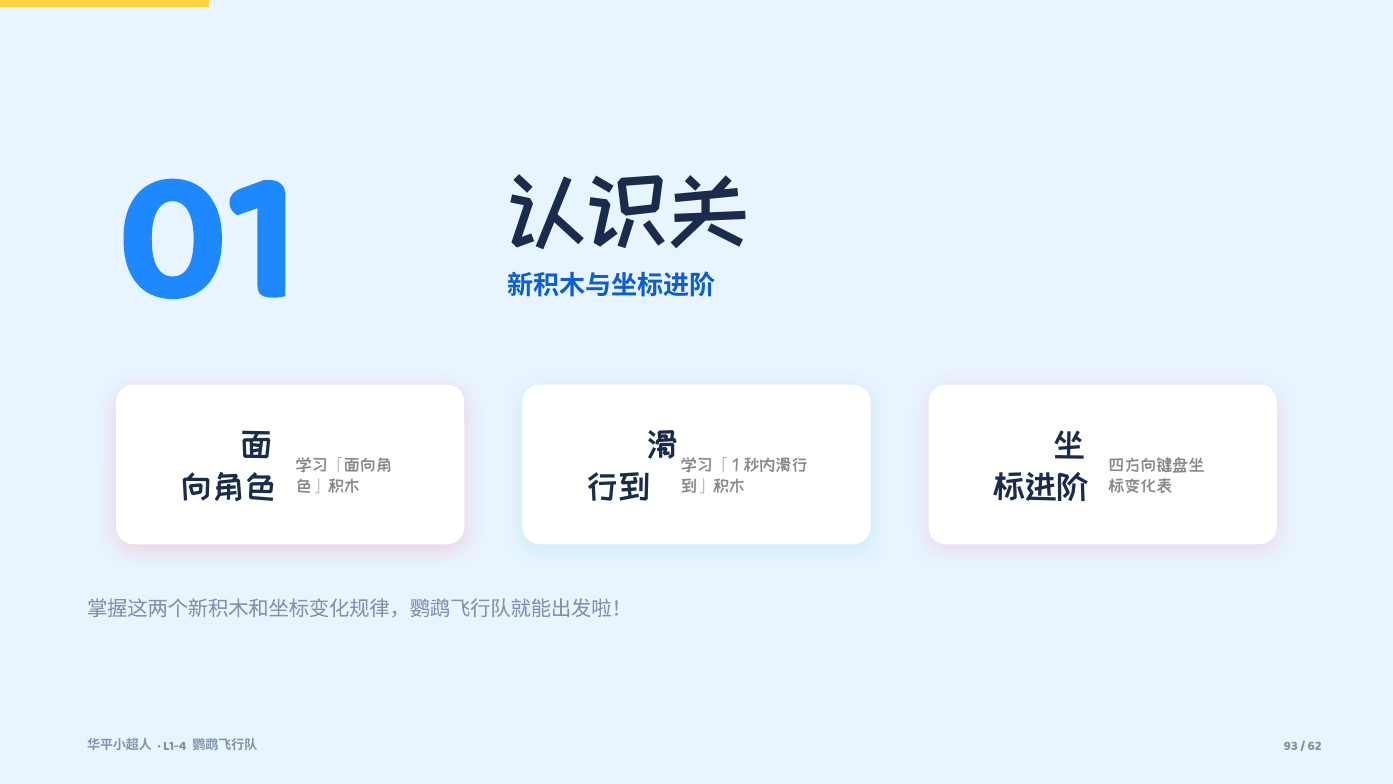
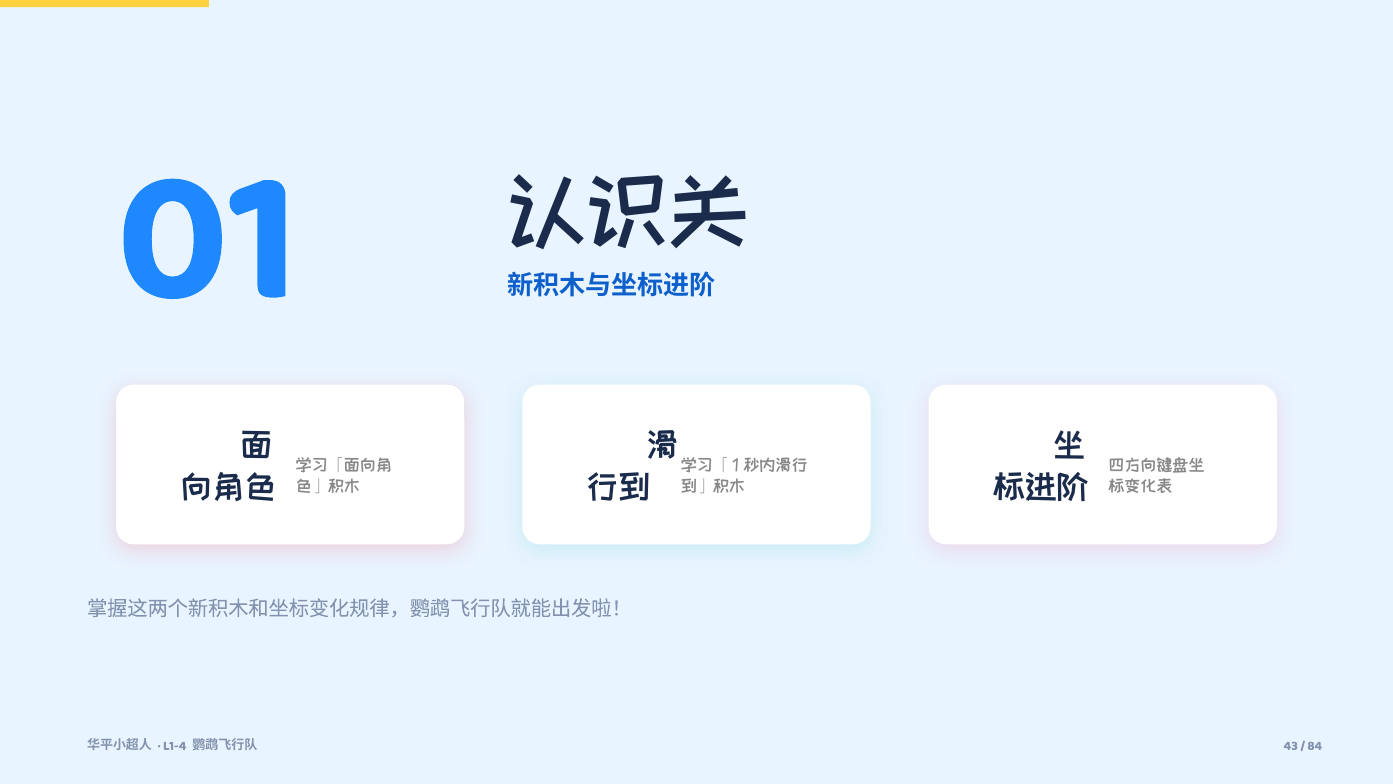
93: 93 -> 43 (1291, 745)
62: 62 -> 84 (1315, 745)
